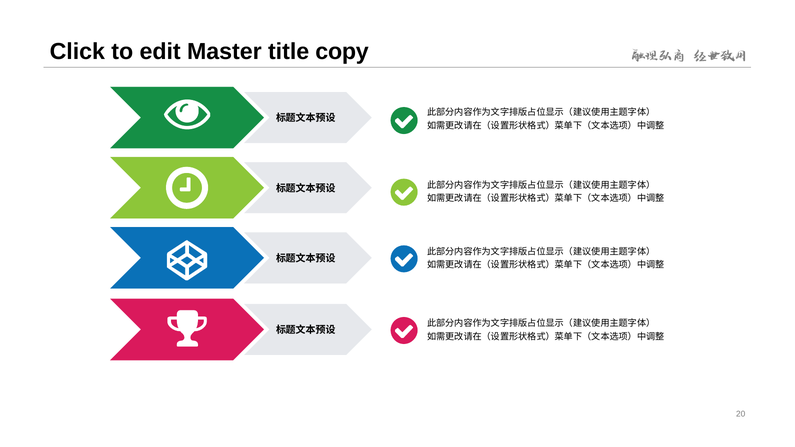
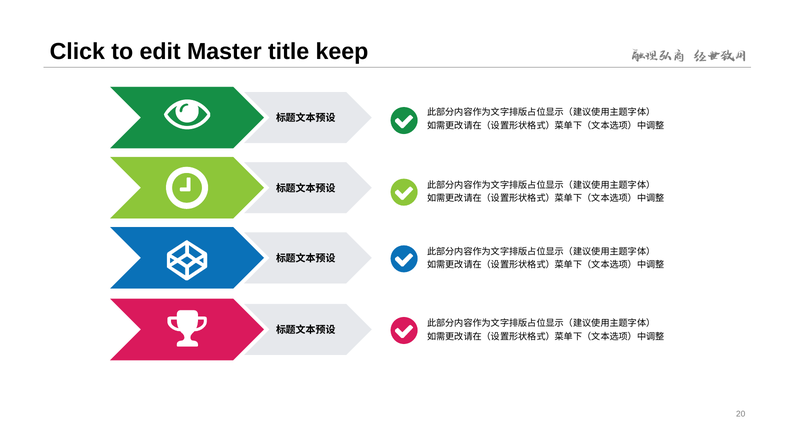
copy: copy -> keep (342, 51)
